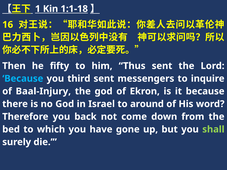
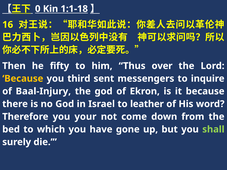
1: 1 -> 0 (38, 9)
Thus sent: sent -> over (162, 66)
Because colour: light blue -> yellow (23, 79)
around: around -> leather (147, 104)
back: back -> your (85, 117)
